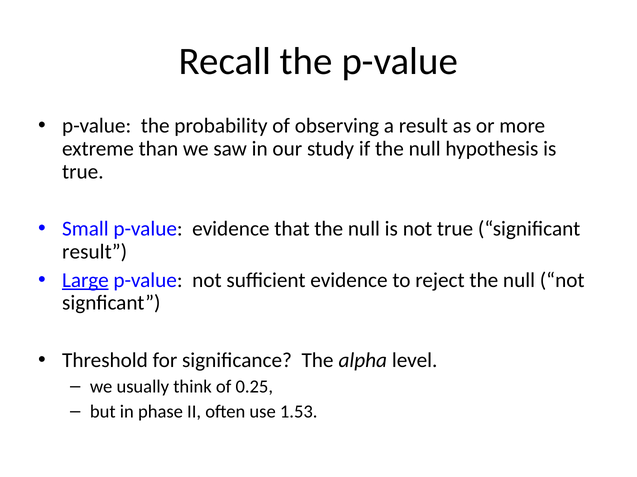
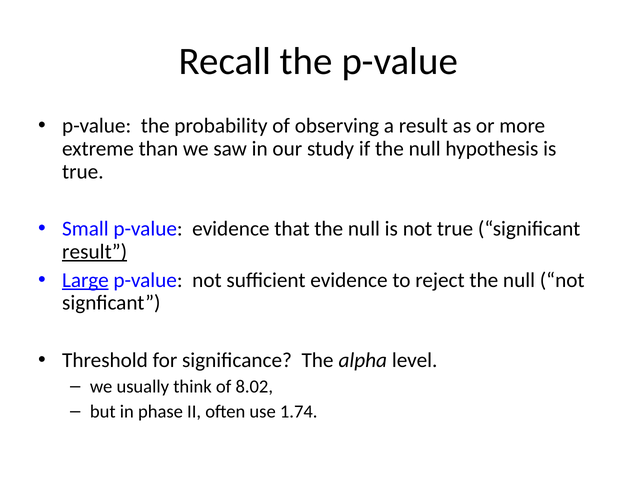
result underline: none -> present (95, 252)
0.25: 0.25 -> 8.02 (254, 387)
1.53: 1.53 -> 1.74 (299, 412)
